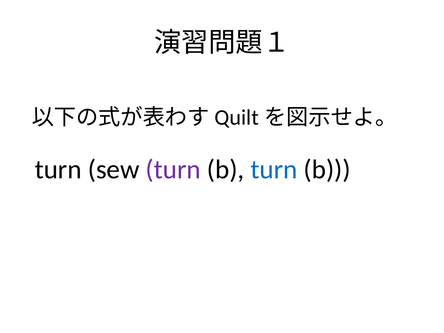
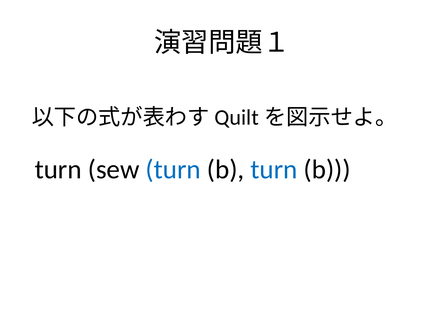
turn colour: purple -> blue (173, 170)
